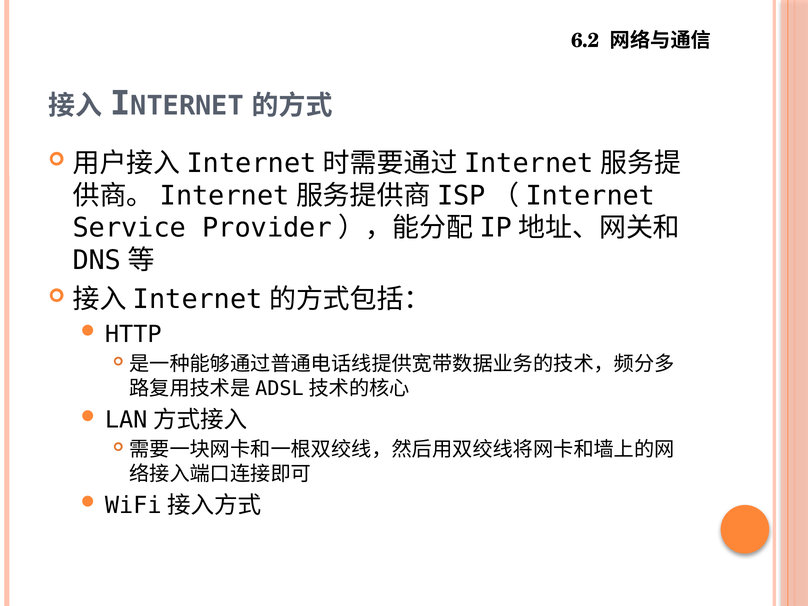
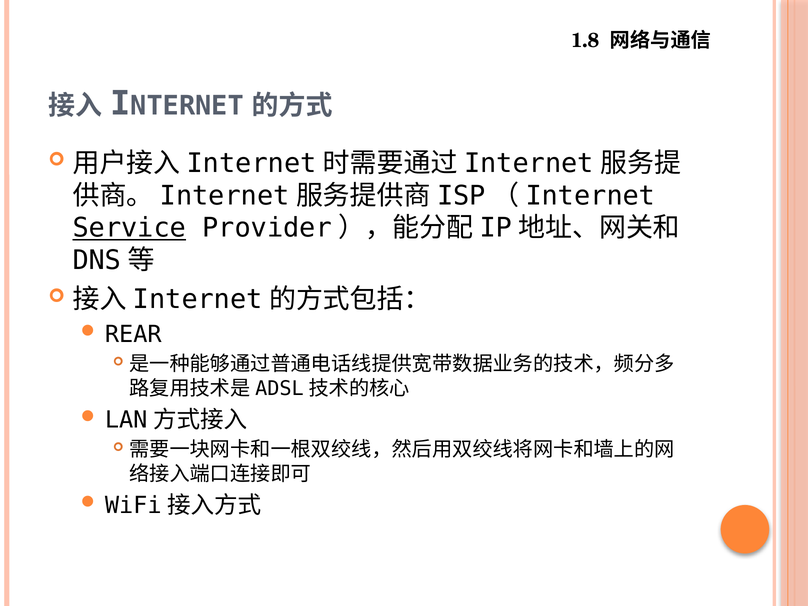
6.2: 6.2 -> 1.8 (585, 41)
Service underline: none -> present (129, 228)
HTTP: HTTP -> REAR (133, 334)
